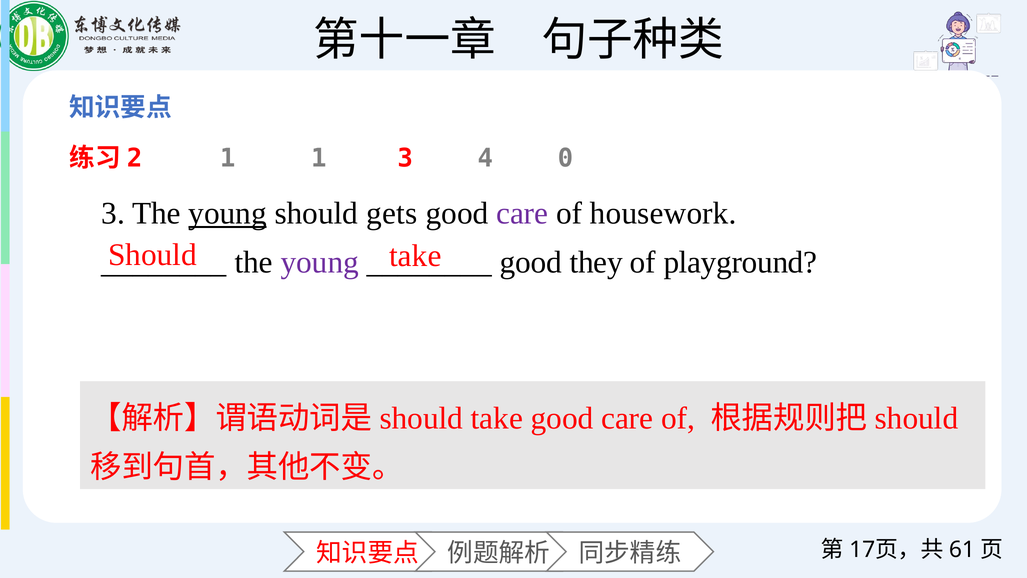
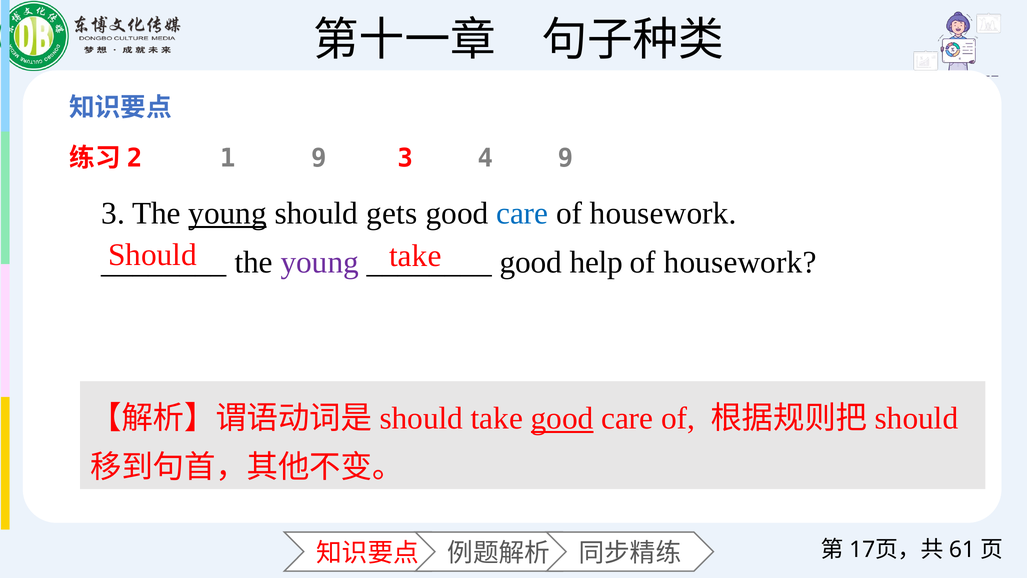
1 1: 1 -> 9 (319, 158)
4 0: 0 -> 9 (565, 158)
care colour: purple -> blue (522, 213)
they: they -> help (596, 262)
playground: playground -> housework (740, 262)
good underline: none -> present (562, 418)
